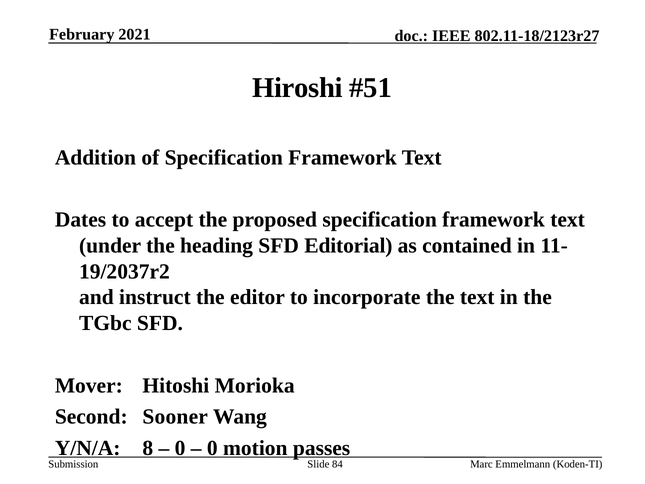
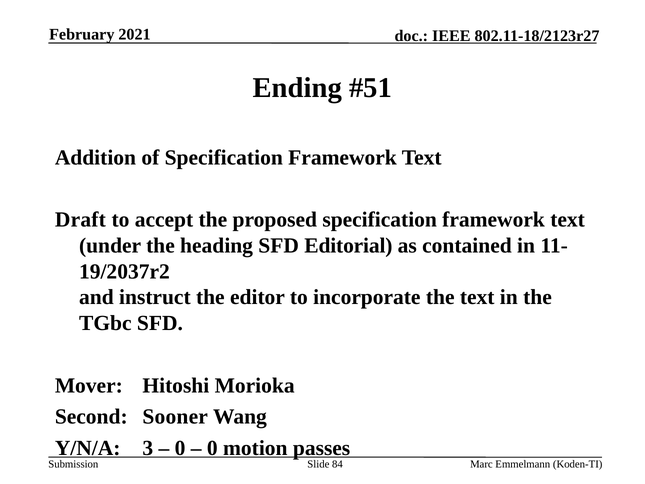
Hiroshi: Hiroshi -> Ending (297, 88)
Dates: Dates -> Draft (80, 220)
8: 8 -> 3 (148, 448)
